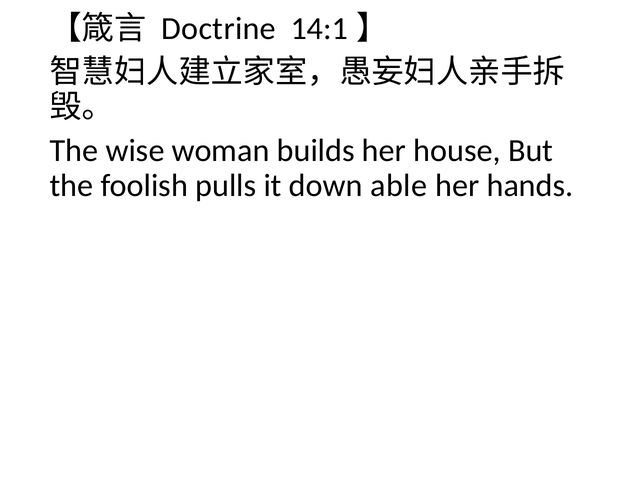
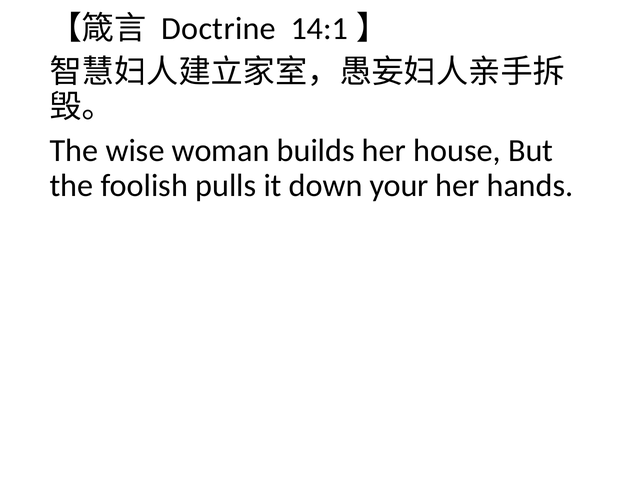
able: able -> your (399, 186)
